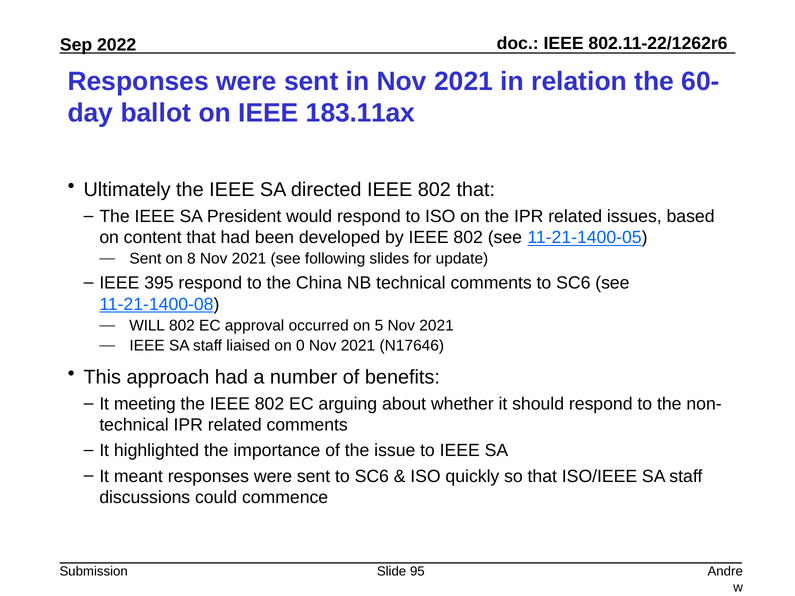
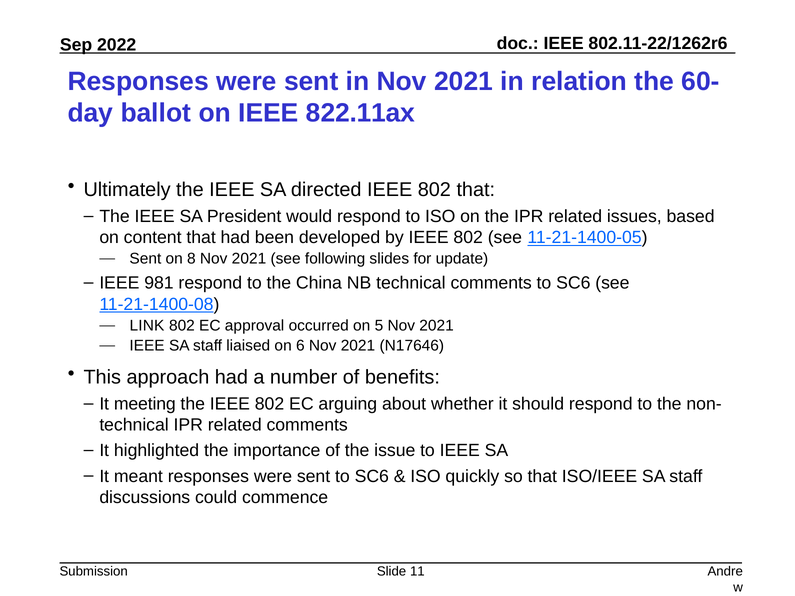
183.11ax: 183.11ax -> 822.11ax (361, 113)
395: 395 -> 981 (159, 283)
WILL: WILL -> LINK (147, 326)
0: 0 -> 6 (300, 346)
95: 95 -> 11 (417, 572)
